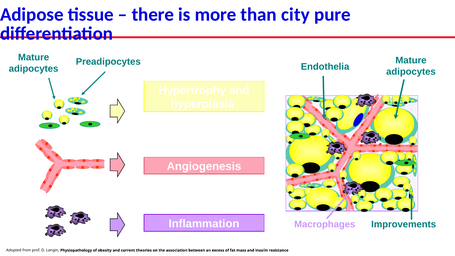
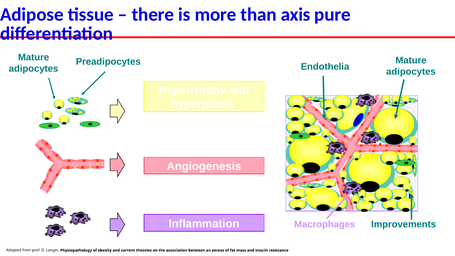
city: city -> axis (296, 15)
